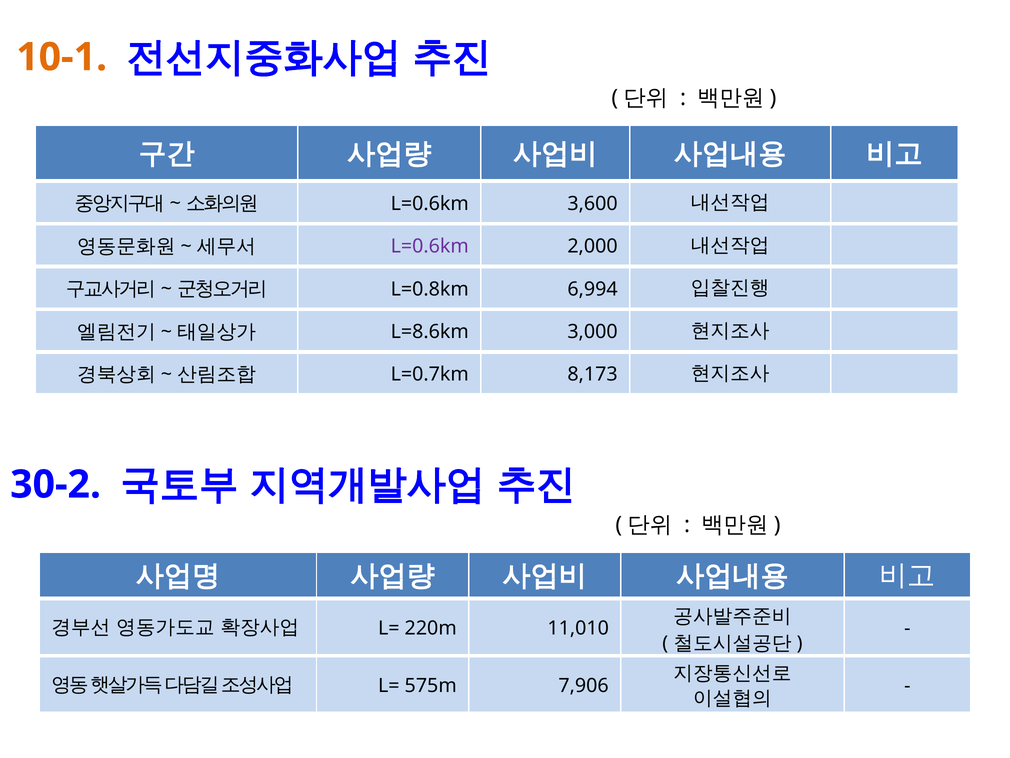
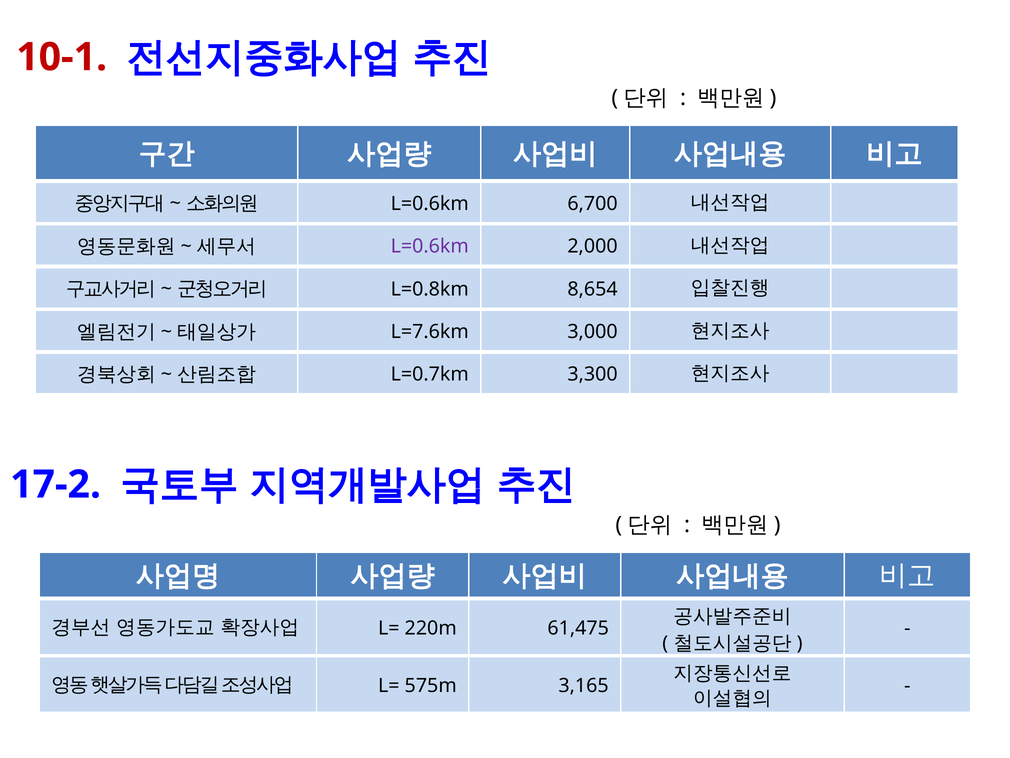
10-1 colour: orange -> red (62, 57)
3,600: 3,600 -> 6,700 (593, 203)
6,994: 6,994 -> 8,654 (593, 289)
L=8.6km: L=8.6km -> L=7.6km (430, 332)
8,173: 8,173 -> 3,300 (593, 374)
30-2: 30-2 -> 17-2 (56, 484)
11,010: 11,010 -> 61,475 (578, 628)
7,906: 7,906 -> 3,165 (584, 685)
